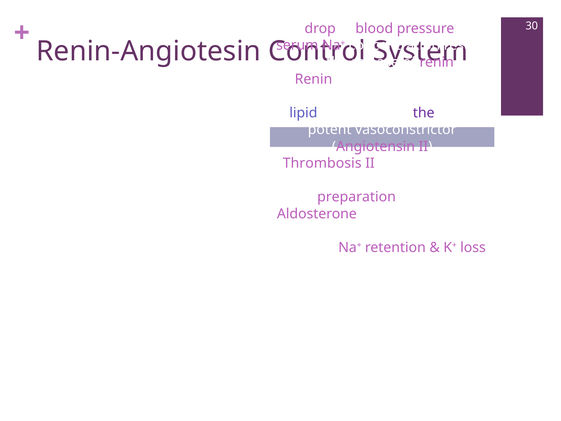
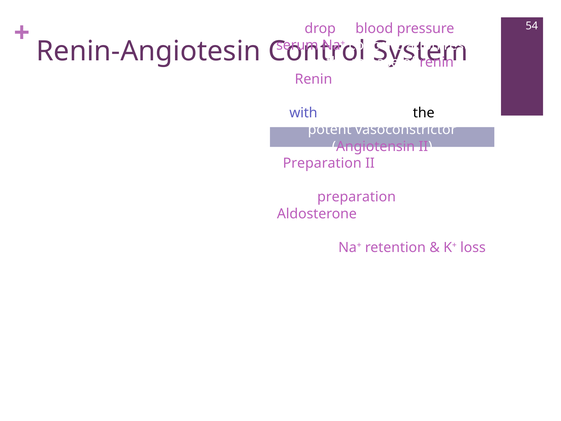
30: 30 -> 54 (532, 26)
lipid: lipid -> with (303, 113)
the colour: purple -> black (424, 113)
Thrombosis: Thrombosis -> Preparation (322, 163)
